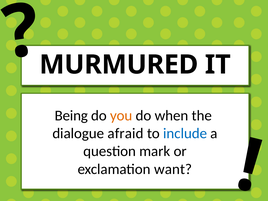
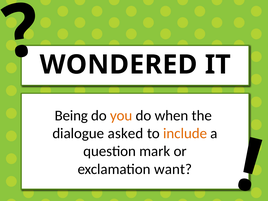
MURMURED: MURMURED -> WONDERED (118, 65)
afraid: afraid -> asked (126, 133)
include colour: blue -> orange (185, 133)
